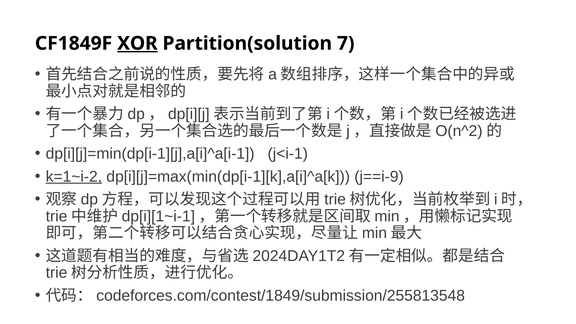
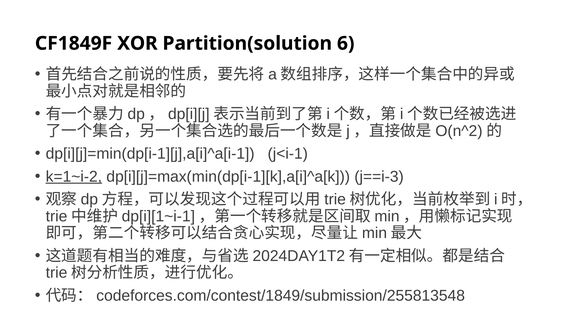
XOR underline: present -> none (137, 43)
7: 7 -> 6 (346, 43)
j==i-9: j==i-9 -> j==i-3 (379, 177)
